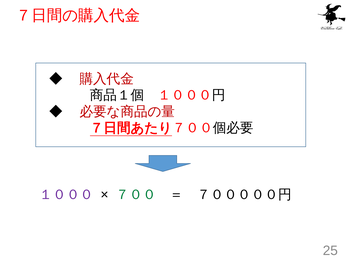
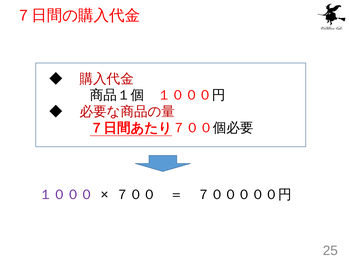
７００ colour: green -> black (136, 195)
